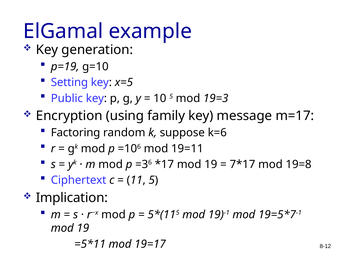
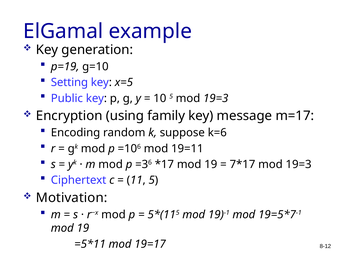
Factoring: Factoring -> Encoding (76, 133)
19=8: 19=8 -> 19=3 (299, 164)
Implication: Implication -> Motivation (72, 198)
